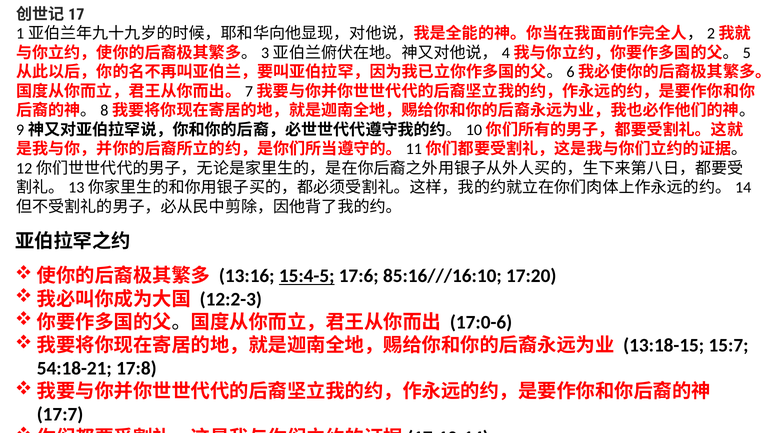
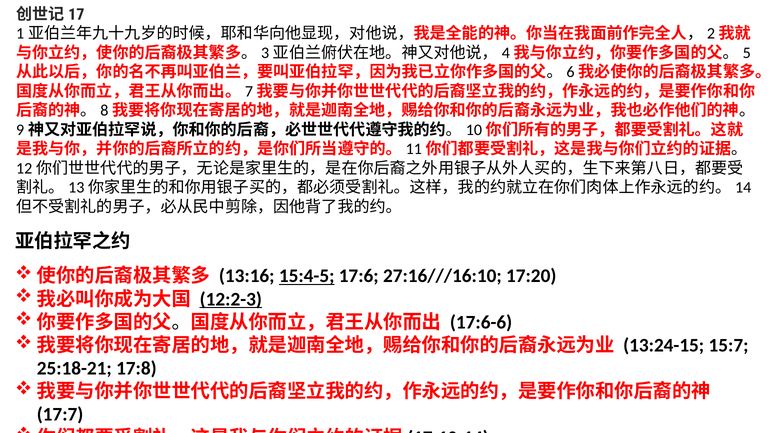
85:16///16:10: 85:16///16:10 -> 27:16///16:10 (442, 276)
12:2-3 underline: none -> present (231, 299)
17:0-6: 17:0-6 -> 17:6-6 (481, 322)
13:18-15: 13:18-15 -> 13:24-15 (664, 345)
54:18-21: 54:18-21 -> 25:18-21 (74, 369)
